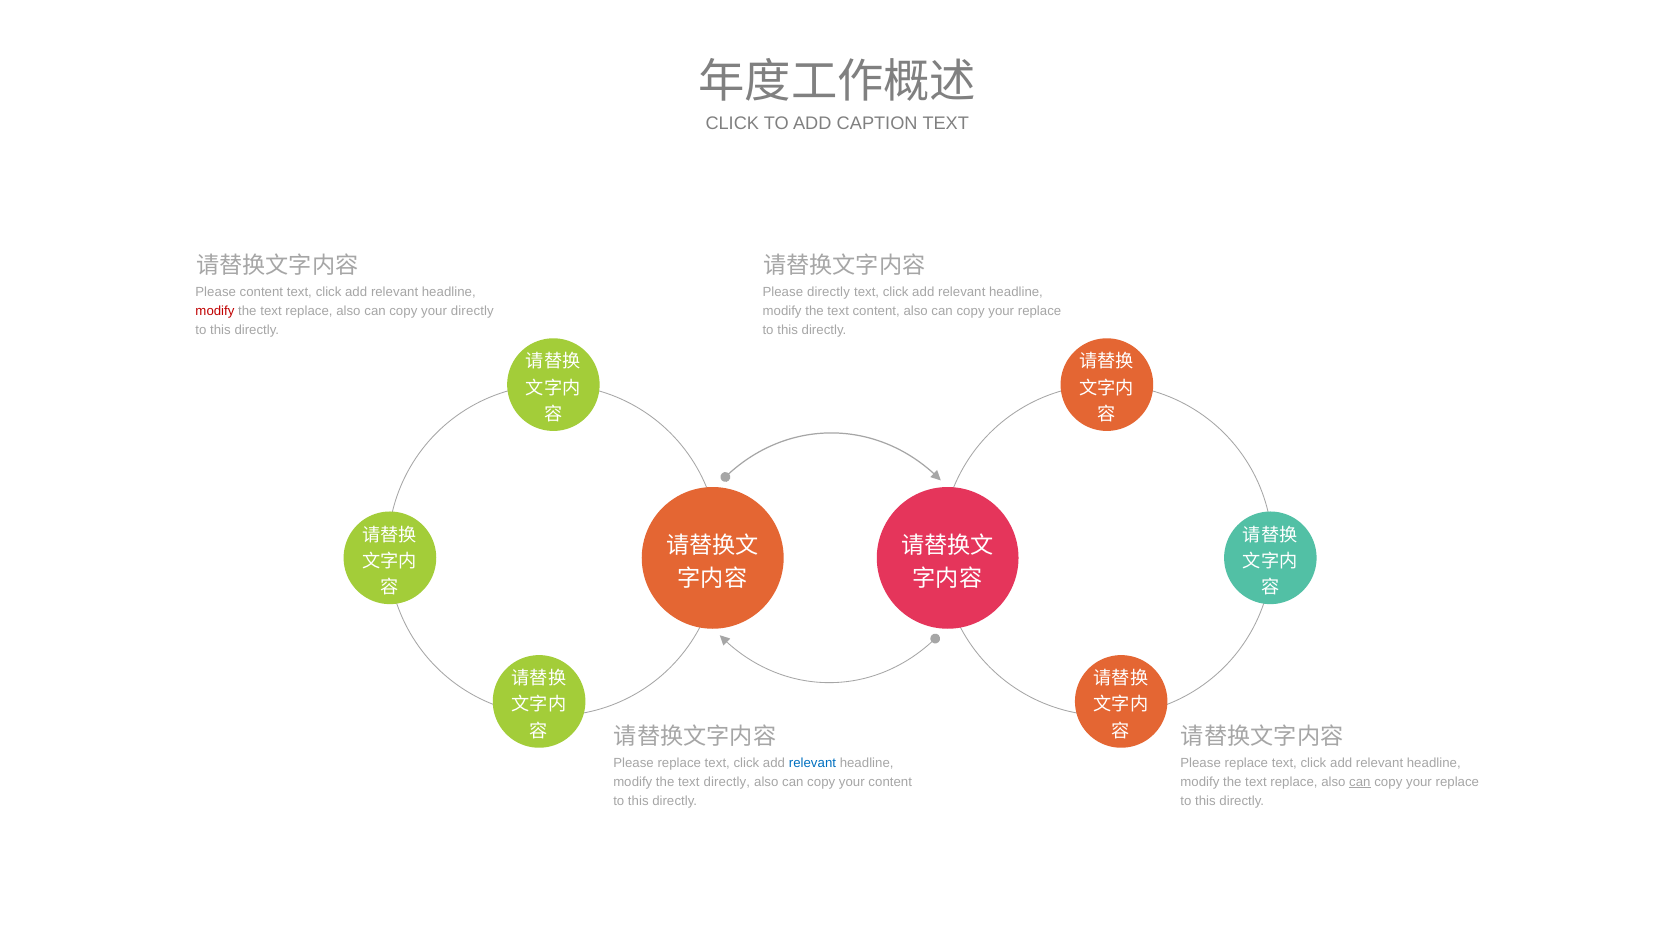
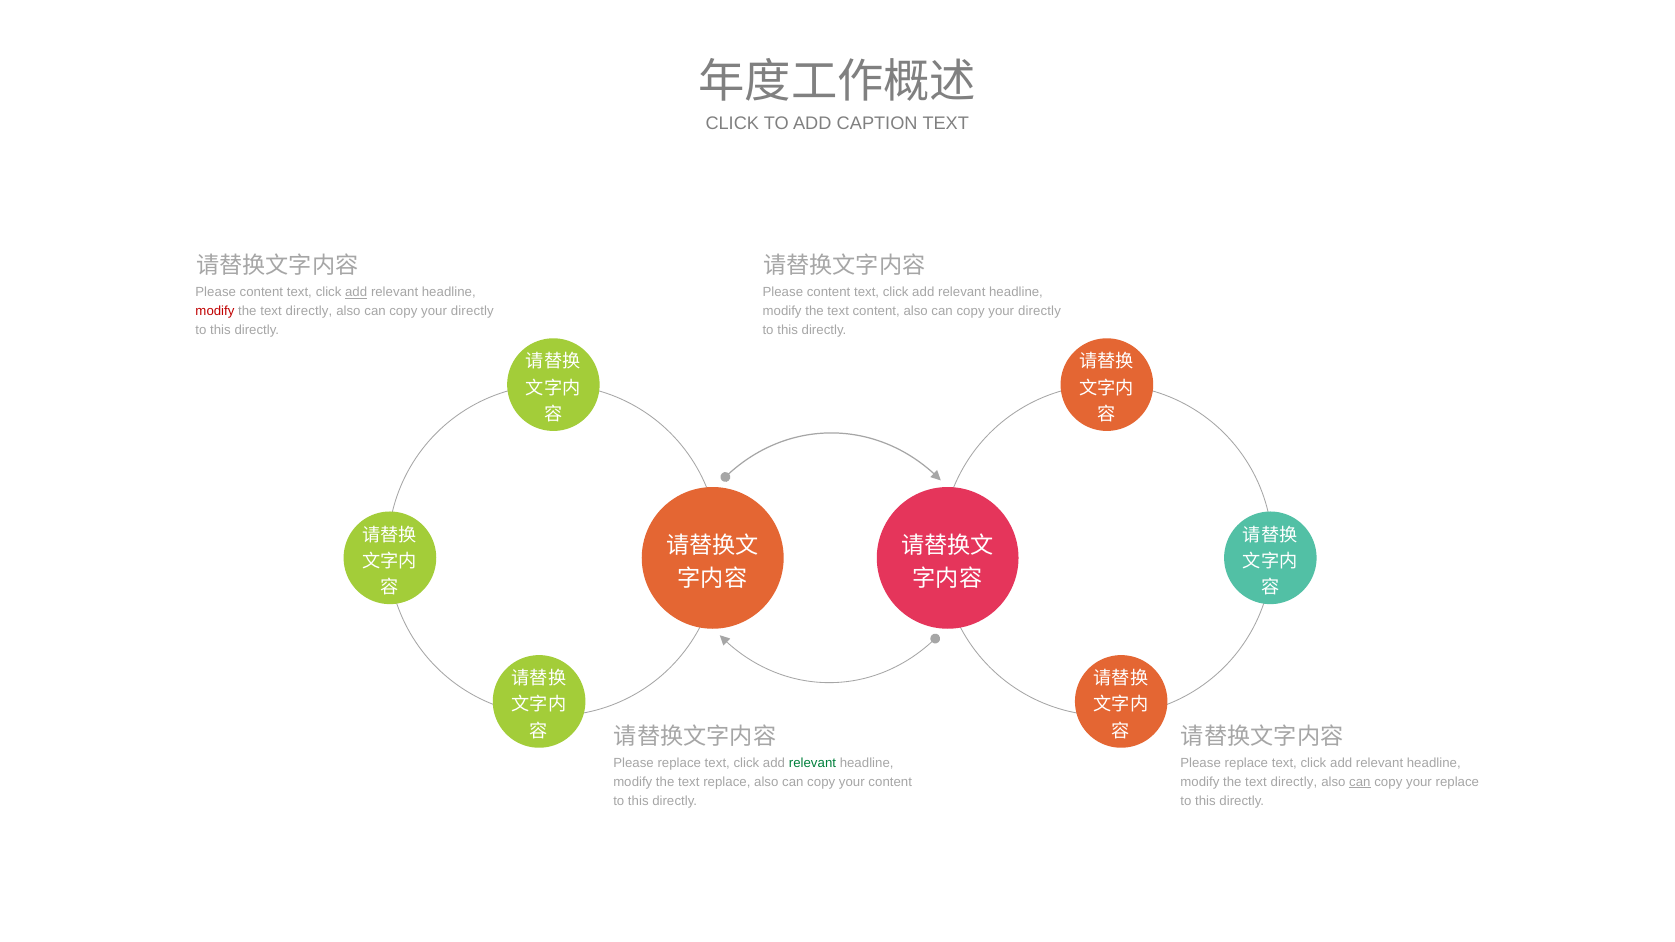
add underline: none -> present (356, 292)
directly: directly -> content (829, 292)
replace: replace -> directly (309, 311)
replace: replace -> directly (1040, 311)
relevant colour: blue -> green (812, 763)
text directly: directly -> replace (727, 782)
replace: replace -> directly (1294, 782)
